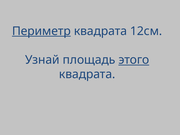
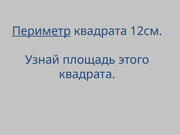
этого underline: present -> none (134, 60)
